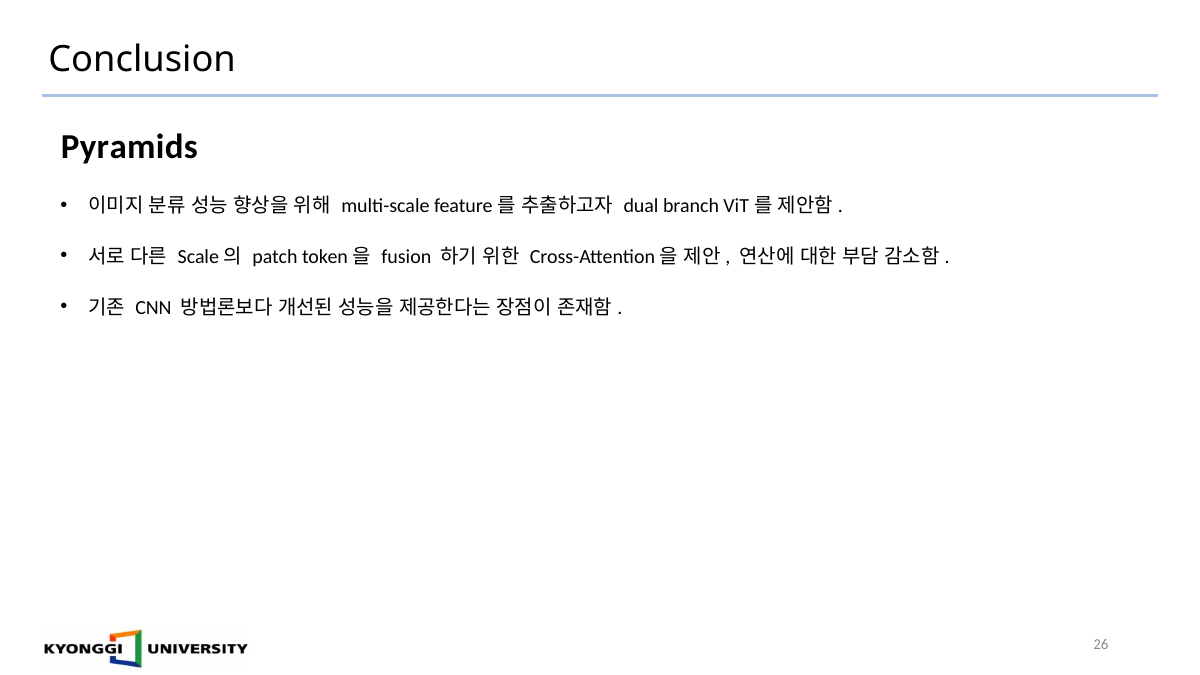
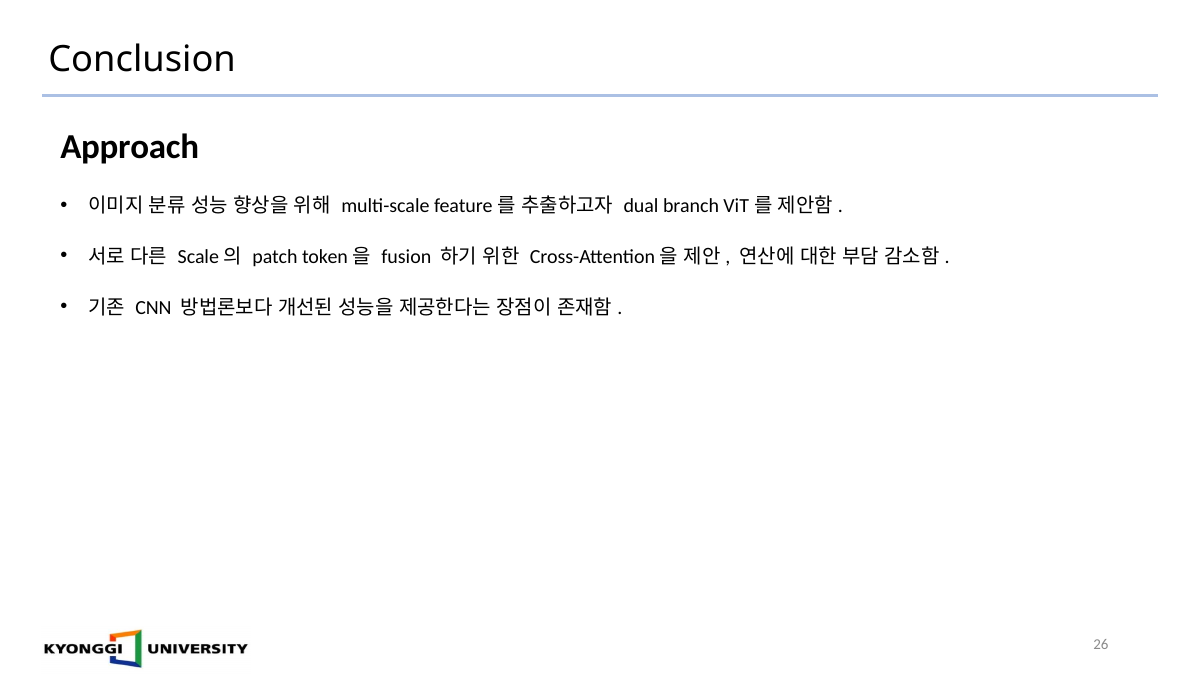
Pyramids: Pyramids -> Approach (130, 147)
